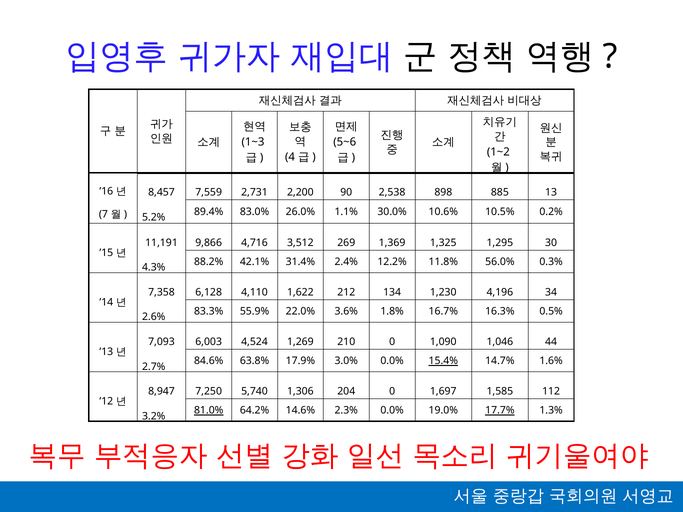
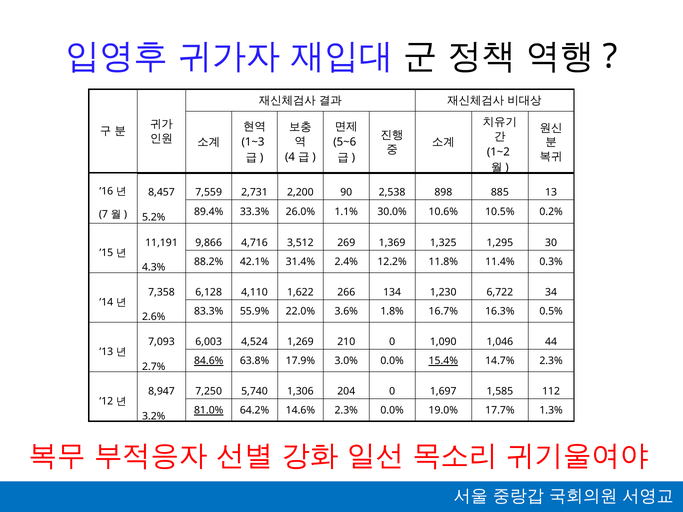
83.0%: 83.0% -> 33.3% (255, 212)
56.0%: 56.0% -> 11.4% (500, 262)
212: 212 -> 266 (346, 292)
4,196: 4,196 -> 6,722 (500, 292)
84.6% underline: none -> present (209, 361)
14.7% 1.6%: 1.6% -> 2.3% (551, 361)
17.7% underline: present -> none (500, 411)
